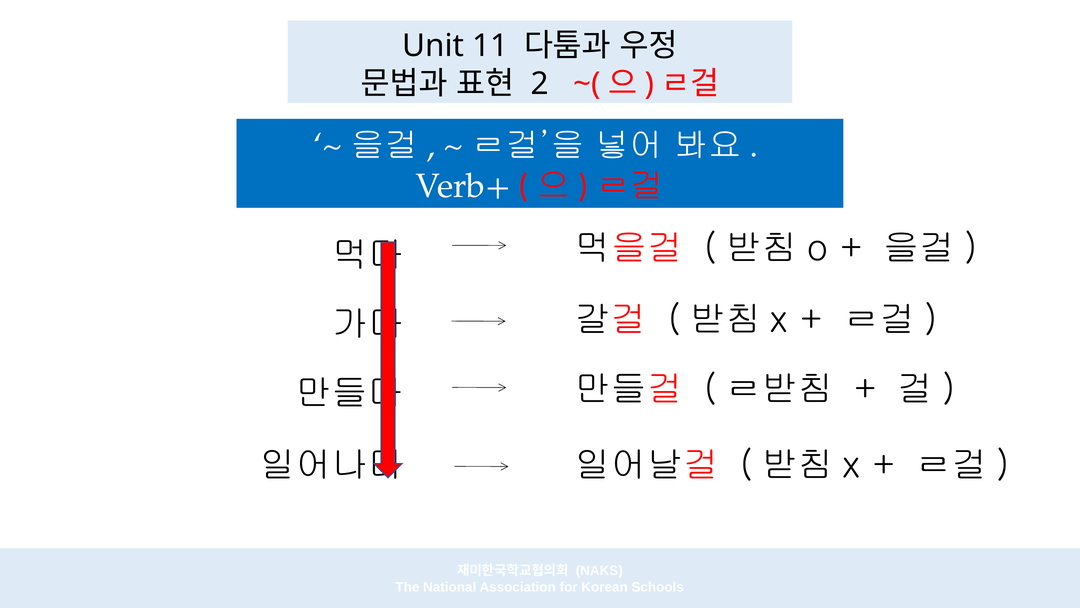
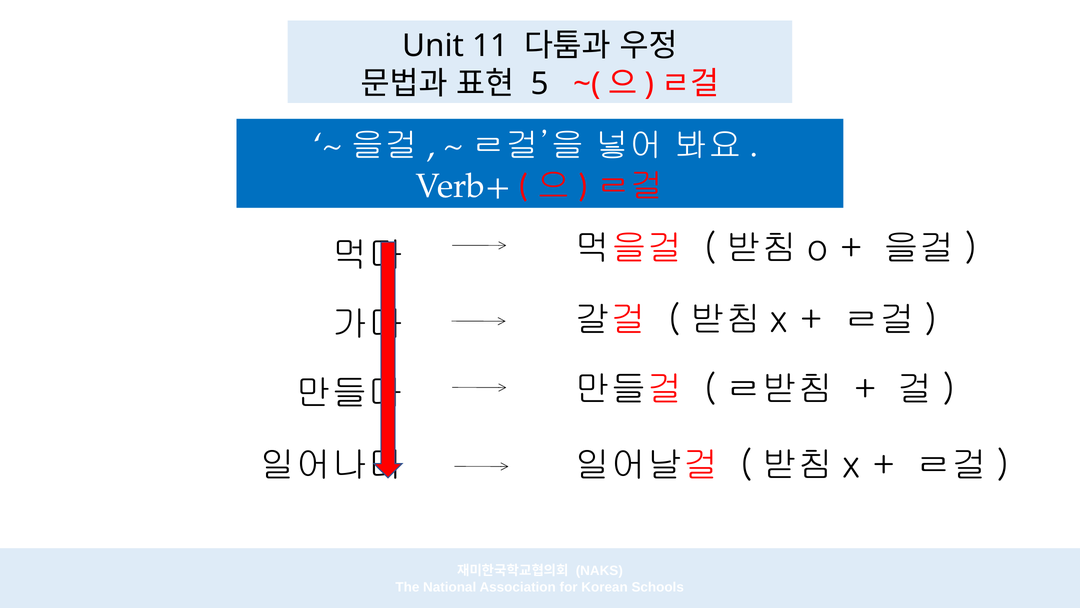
2: 2 -> 5 (540, 84)
